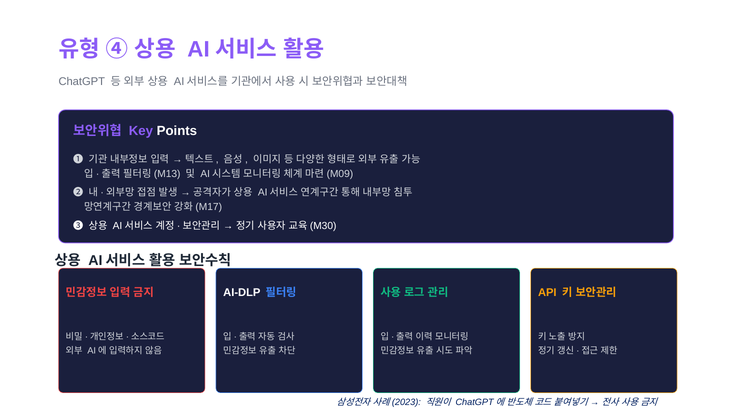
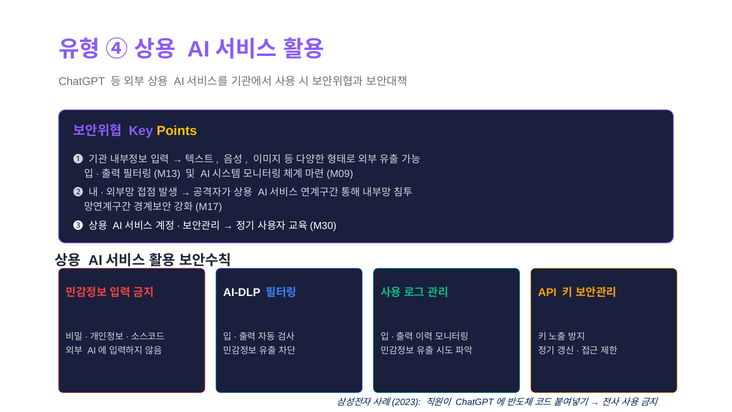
Points colour: white -> yellow (177, 131)
